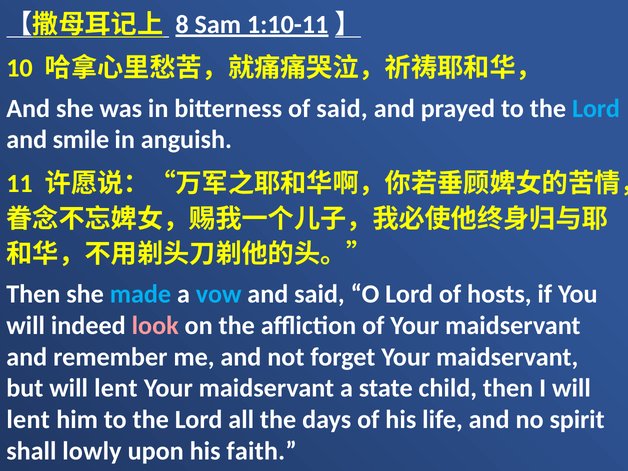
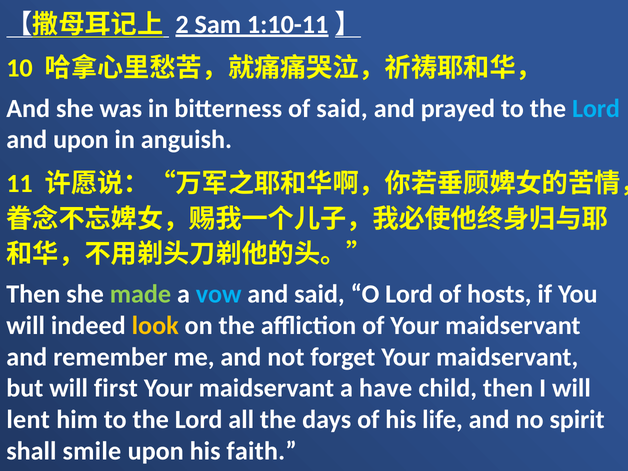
8: 8 -> 2 (182, 24)
and smile: smile -> upon (81, 140)
made colour: light blue -> light green (140, 294)
look colour: pink -> yellow (155, 326)
but will lent: lent -> first (116, 388)
state: state -> have (386, 388)
lowly: lowly -> smile (92, 451)
